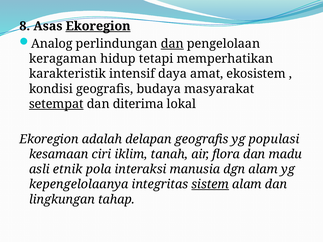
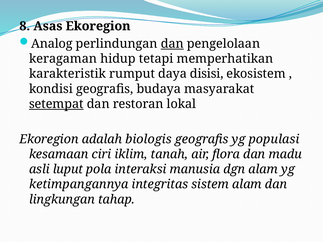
Ekoregion underline: present -> none (98, 26)
intensif: intensif -> rumput (132, 74)
amat: amat -> disisi (207, 74)
diterima: diterima -> restoran (138, 104)
delapan: delapan -> biologis (148, 139)
etnik: etnik -> luput (68, 169)
kepengelolaanya: kepengelolaanya -> ketimpangannya (79, 185)
sistem underline: present -> none (210, 185)
